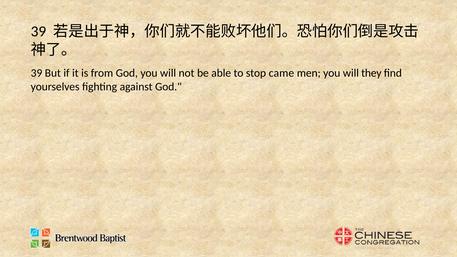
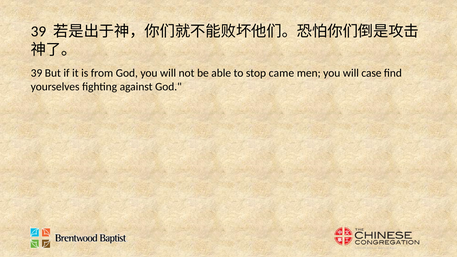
they: they -> case (371, 73)
